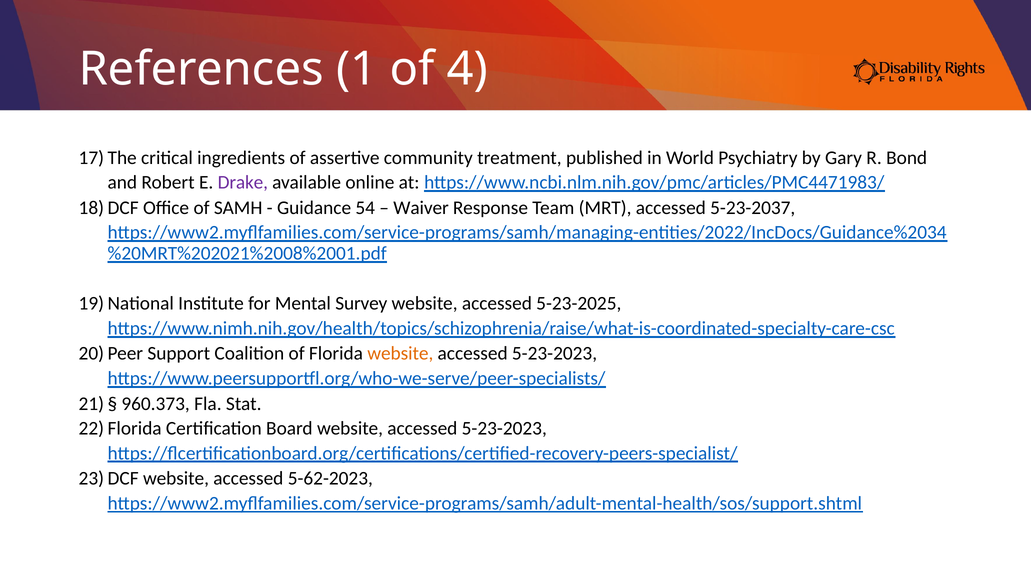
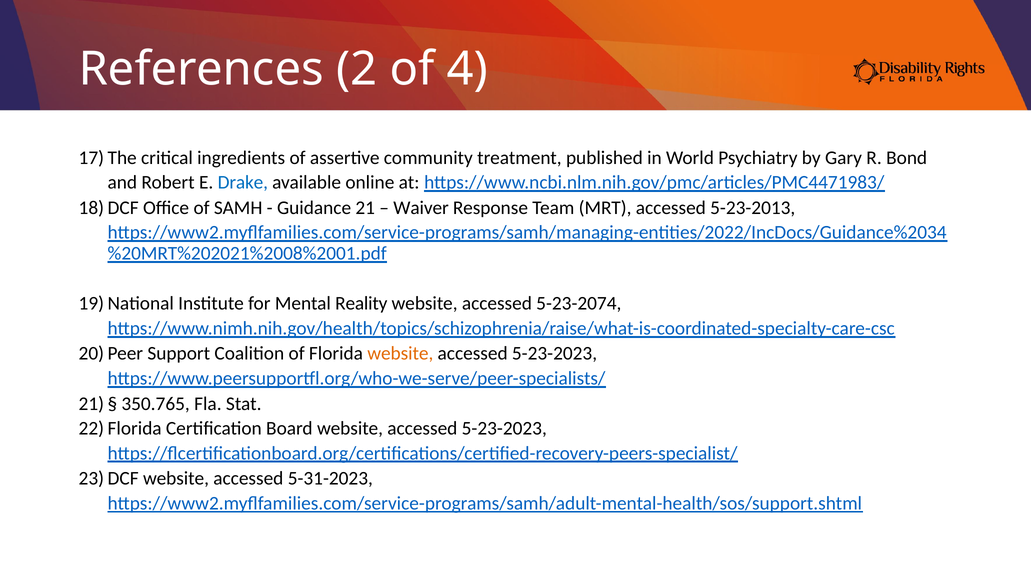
1: 1 -> 2 (357, 69)
Drake colour: purple -> blue (243, 182)
54: 54 -> 21 (365, 208)
5-23-2037: 5-23-2037 -> 5-23-2013 (753, 208)
Survey: Survey -> Reality (361, 303)
5-23-2025: 5-23-2025 -> 5-23-2074 (579, 303)
960.373: 960.373 -> 350.765 (156, 404)
5-62-2023: 5-62-2023 -> 5-31-2023 (330, 478)
